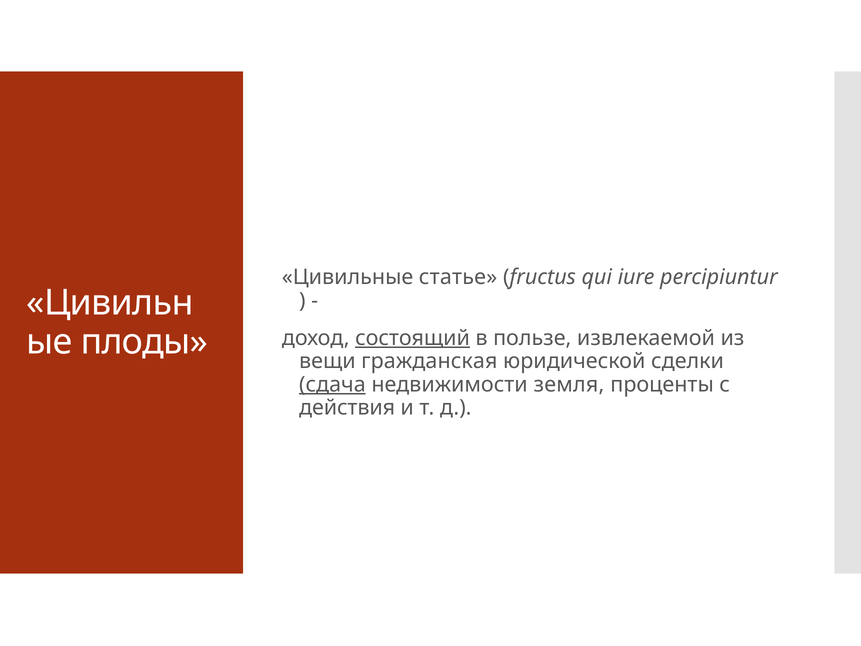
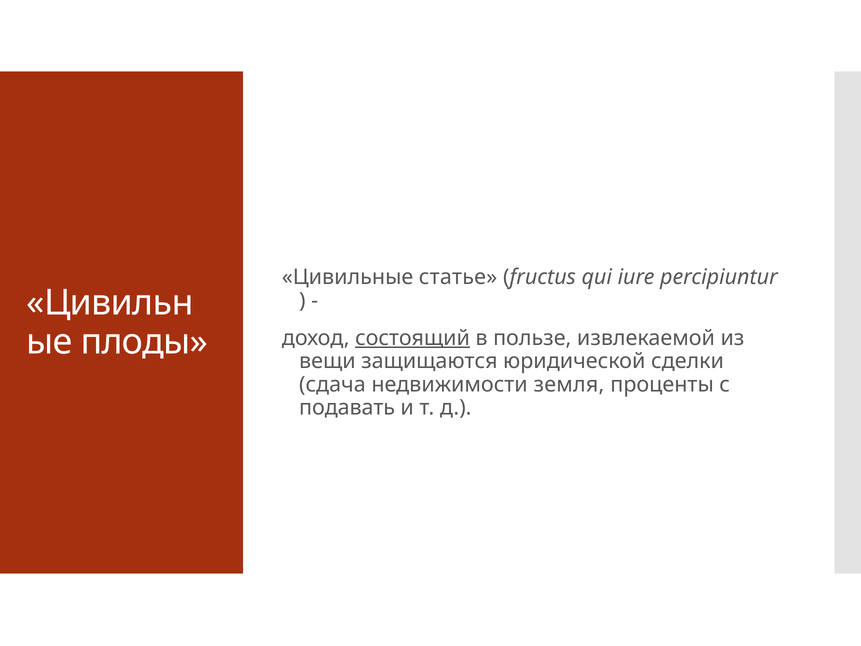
гражданская: гражданская -> защищаются (429, 361)
сдача underline: present -> none (332, 384)
действия: действия -> подавать (347, 408)
